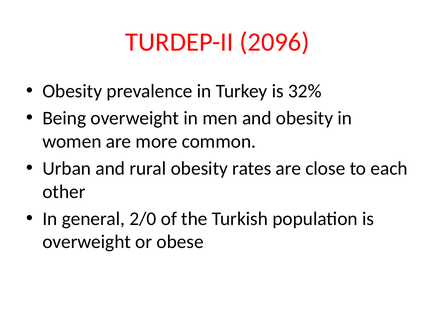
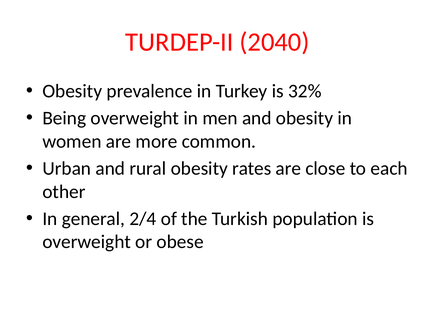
2096: 2096 -> 2040 (274, 42)
2/0: 2/0 -> 2/4 (143, 219)
